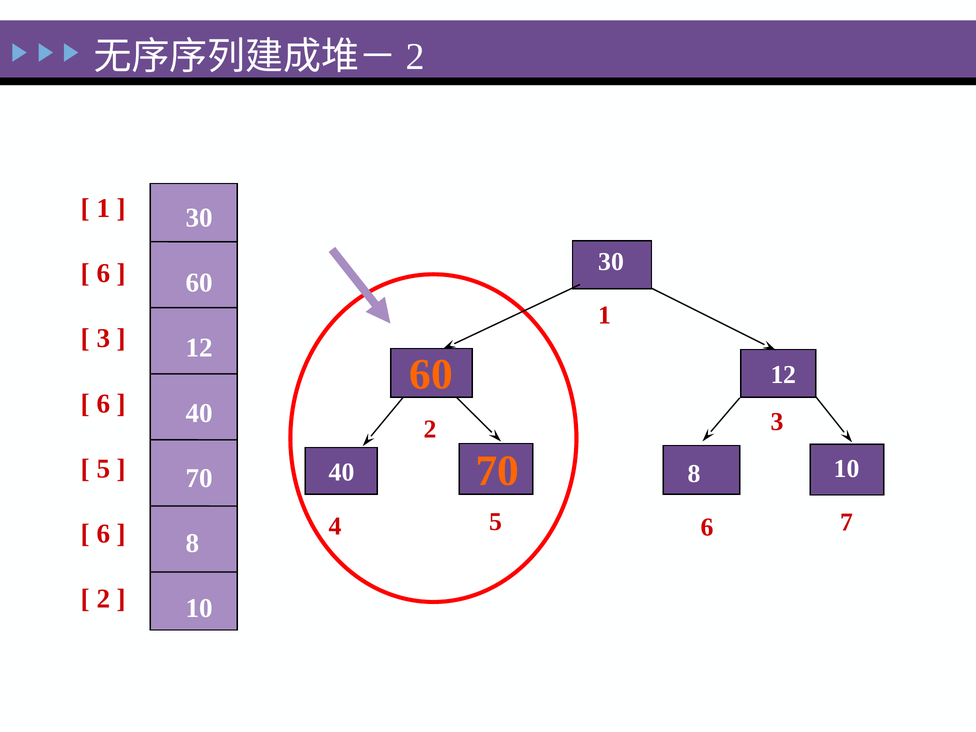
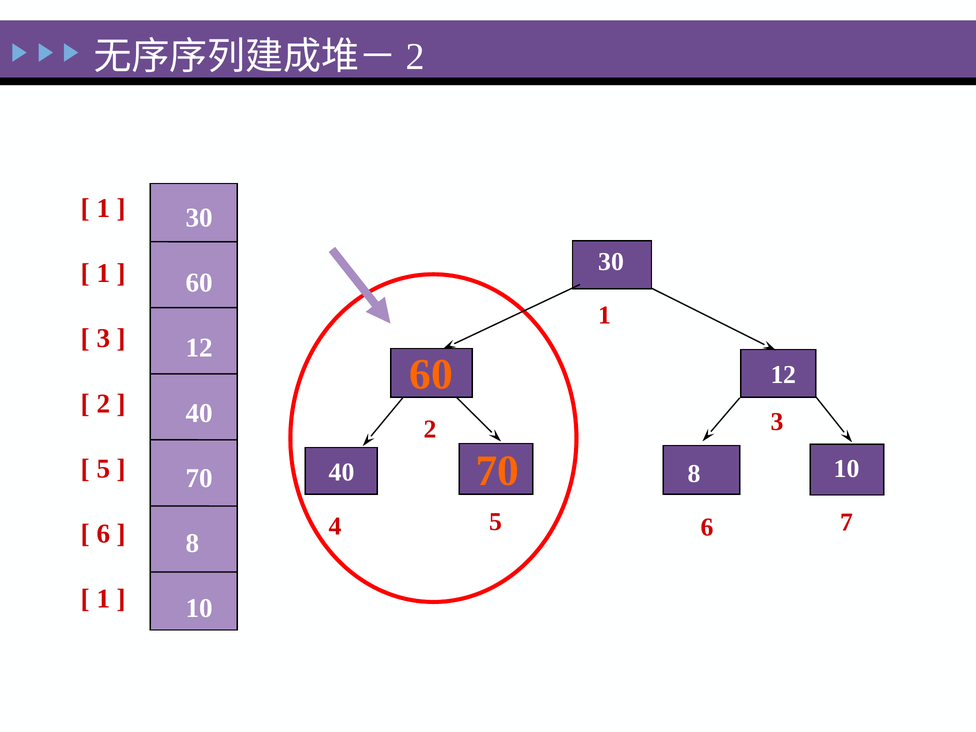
6: 6 -> 1 (103, 273)
6: 6 -> 2 (103, 404)
2: 2 -> 1 (103, 599)
